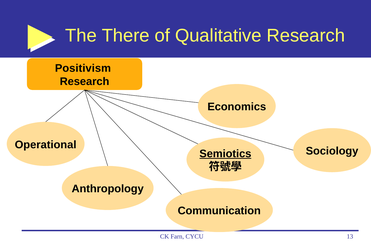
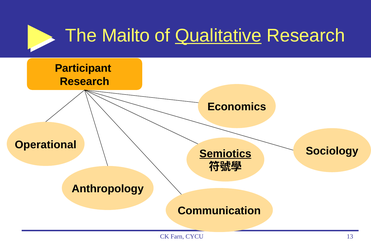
There: There -> Mailto (126, 36)
Qualitative underline: none -> present (218, 36)
Positivism: Positivism -> Participant (83, 68)
